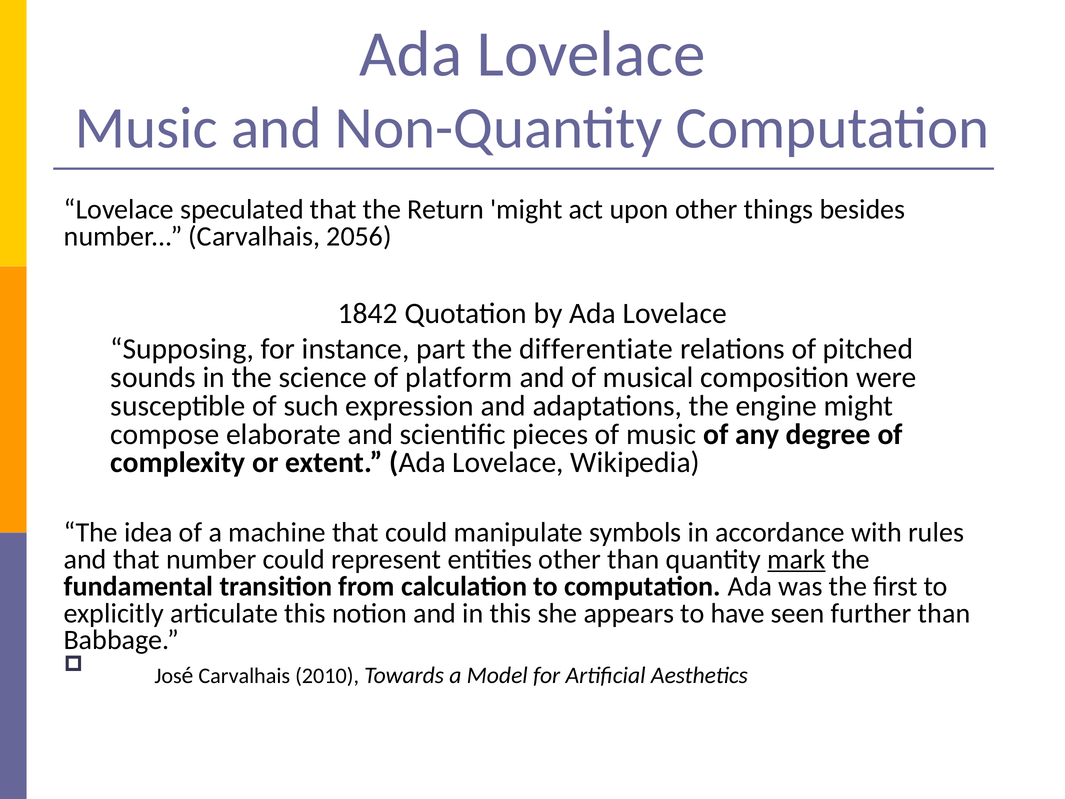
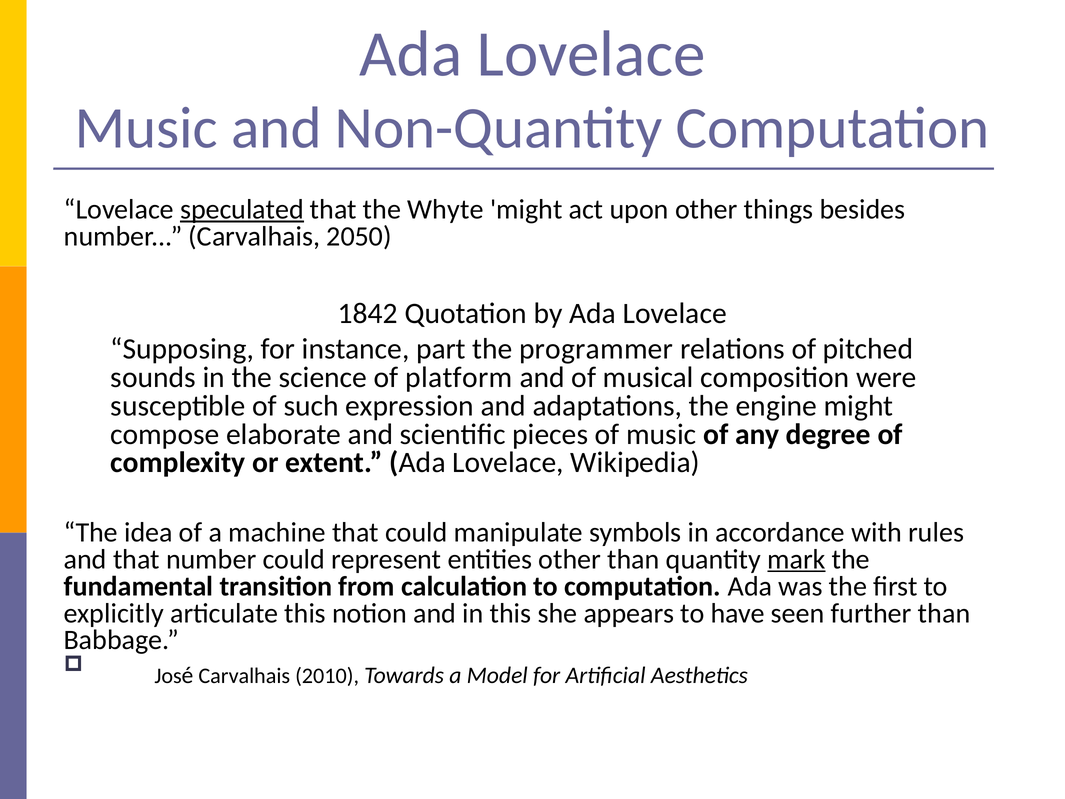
speculated underline: none -> present (242, 209)
Return: Return -> Whyte (446, 209)
2056: 2056 -> 2050 (359, 236)
differentiate: differentiate -> programmer (596, 349)
